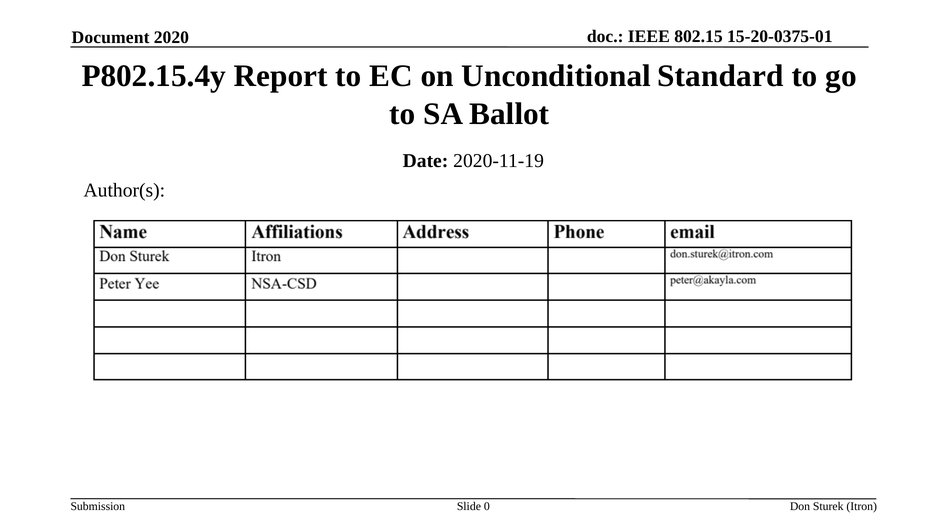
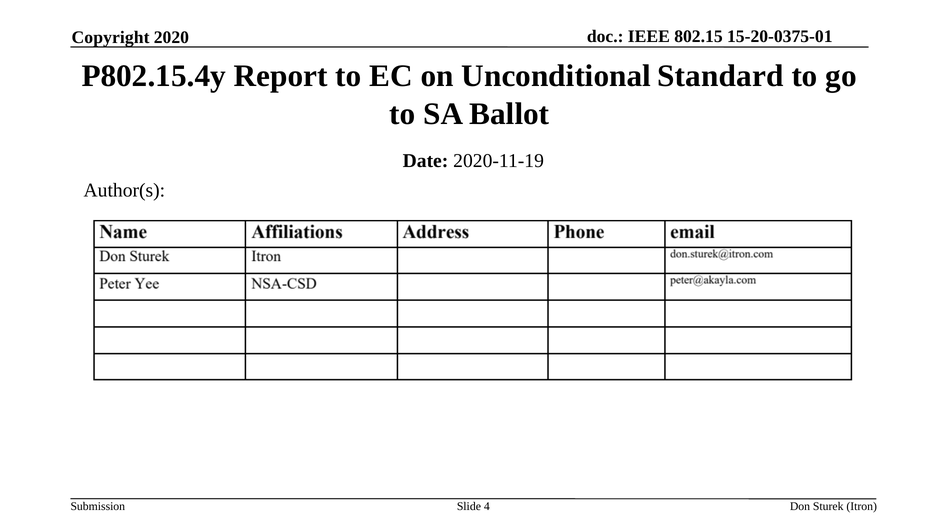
Document: Document -> Copyright (111, 37)
0: 0 -> 4 (487, 507)
